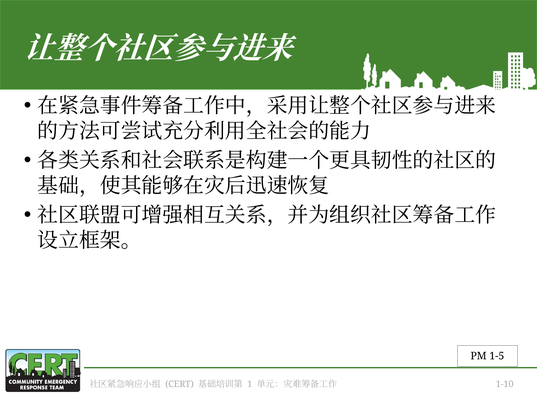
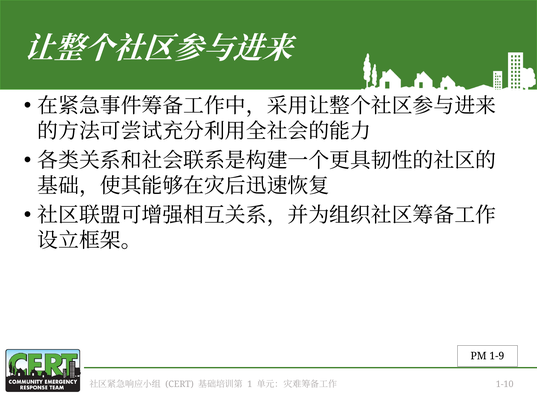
1-5: 1-5 -> 1-9 (497, 356)
